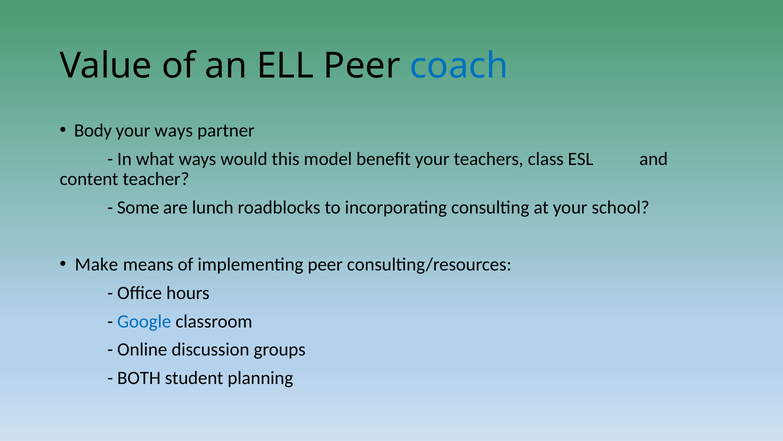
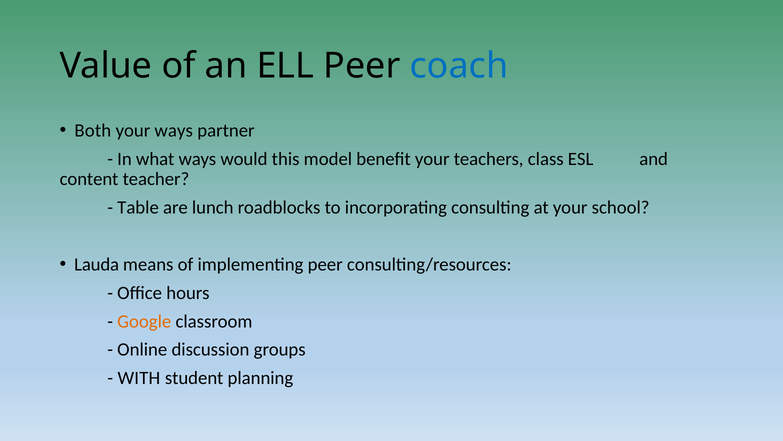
Body: Body -> Both (93, 130)
Some: Some -> Table (138, 207)
Make: Make -> Lauda (97, 264)
Google colour: blue -> orange (144, 321)
BOTH: BOTH -> WITH (139, 378)
